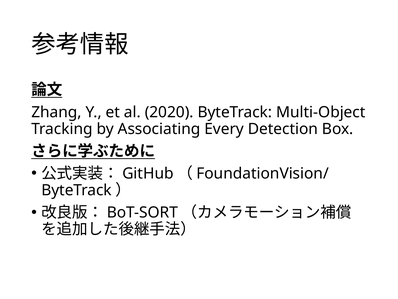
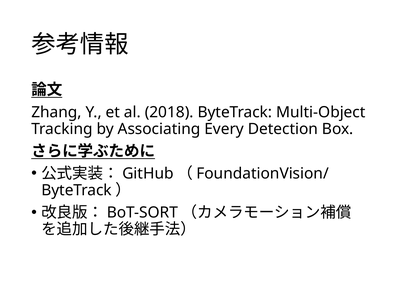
2020: 2020 -> 2018 (169, 112)
